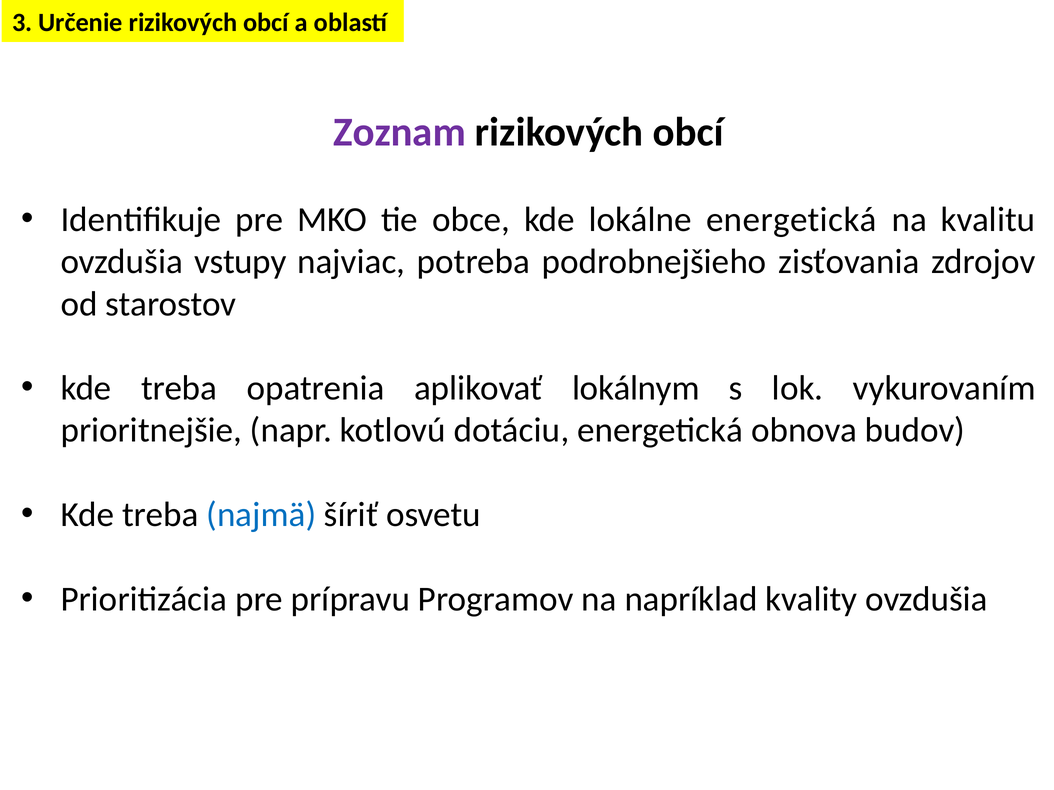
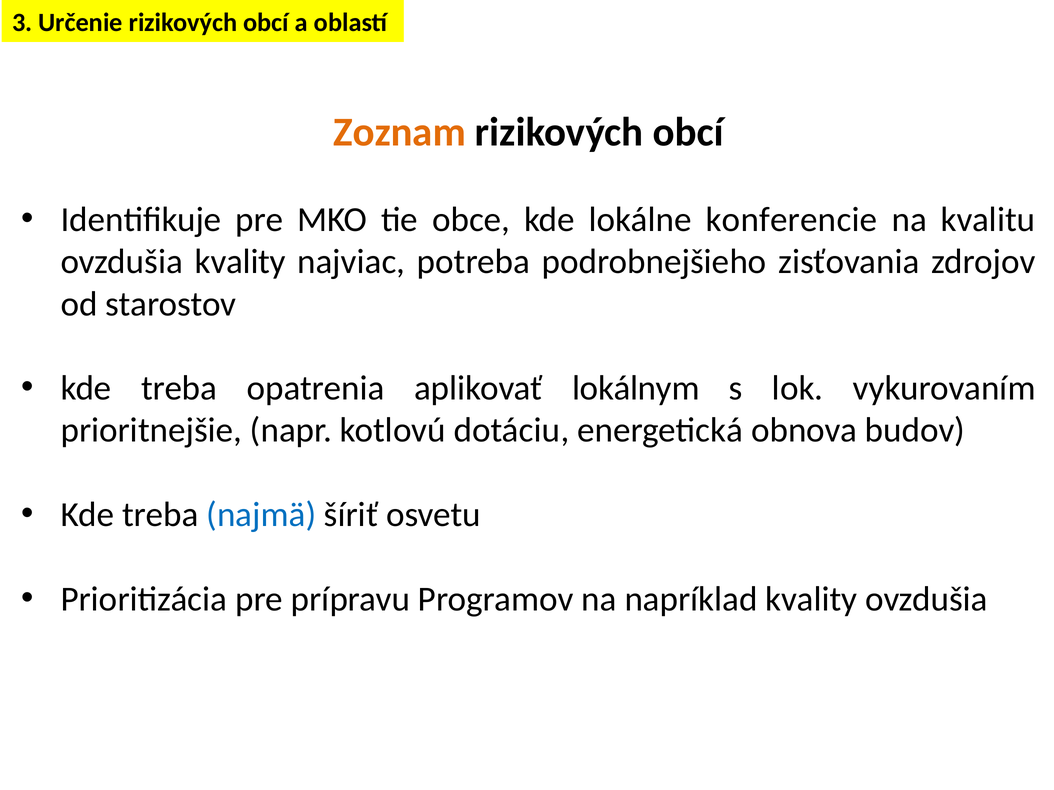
Zoznam colour: purple -> orange (400, 132)
lokálne energetická: energetická -> konferencie (792, 220)
ovzdušia vstupy: vstupy -> kvality (240, 262)
